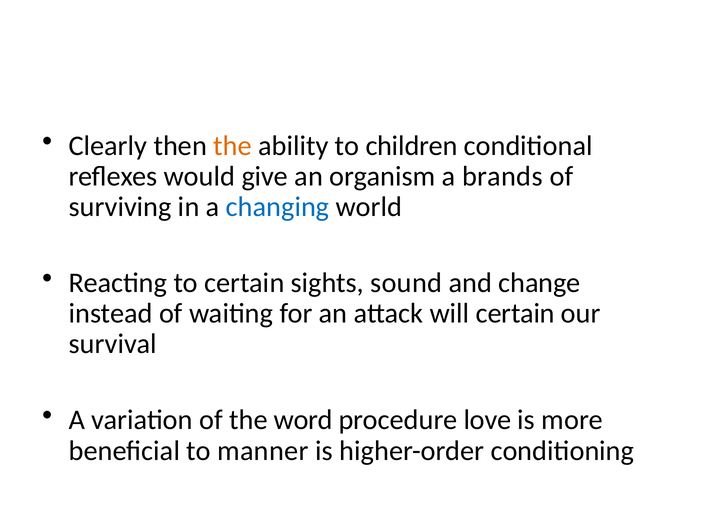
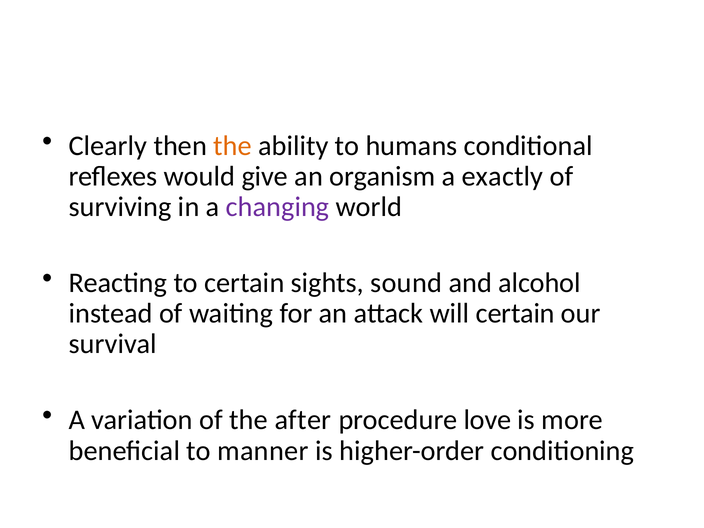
children: children -> humans (412, 146)
brands: brands -> exactly (502, 176)
changing colour: blue -> purple (278, 207)
change: change -> alcohol (540, 283)
word: word -> after (303, 420)
